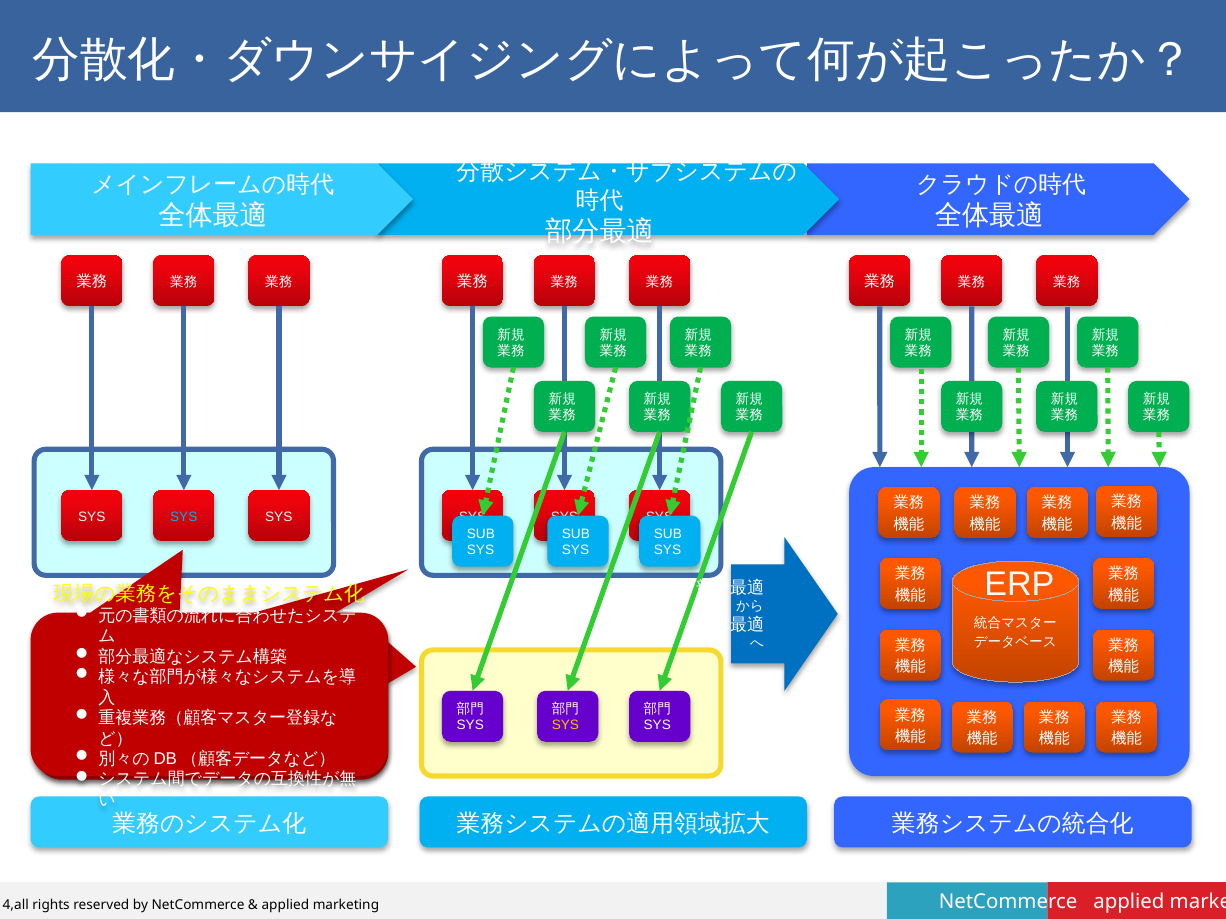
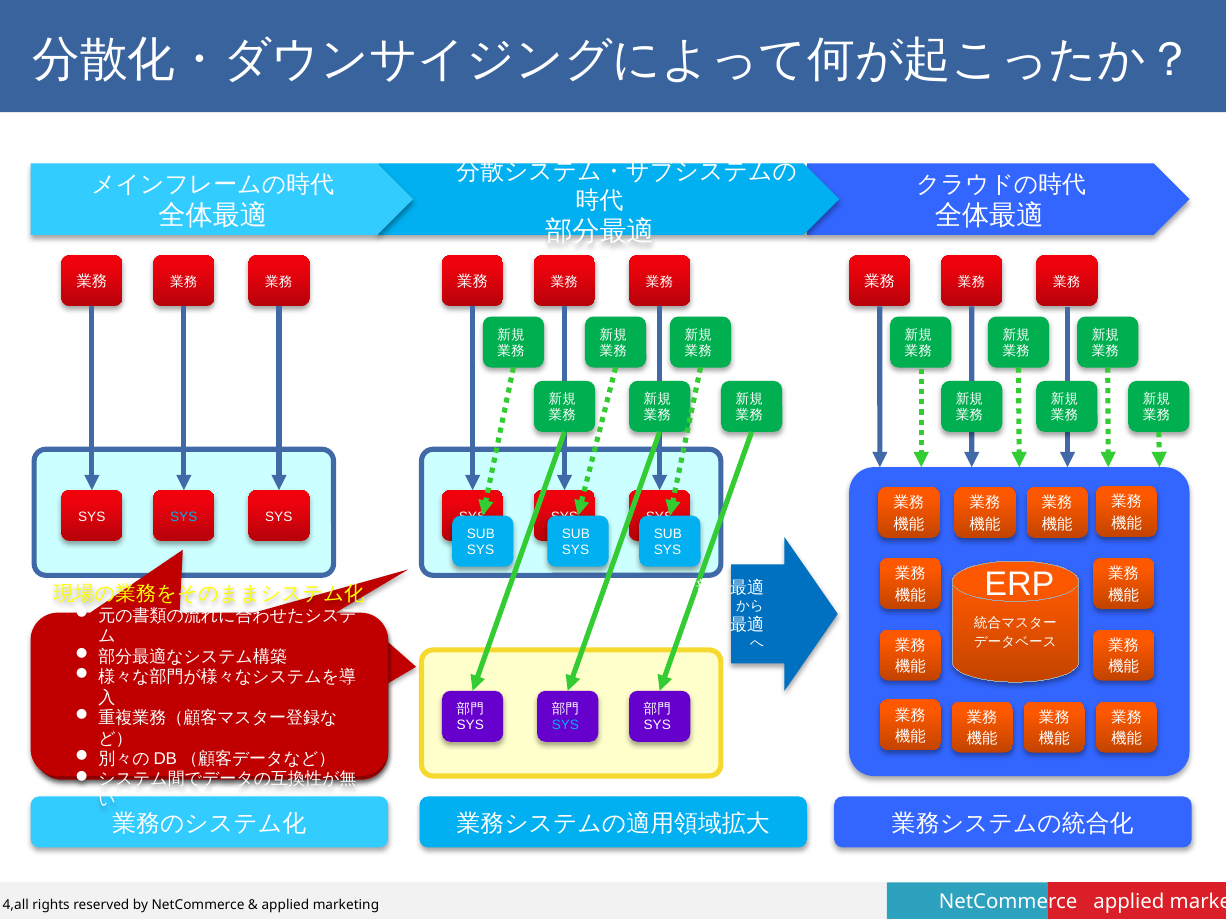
SYS colour: yellow -> light blue (565, 726)
